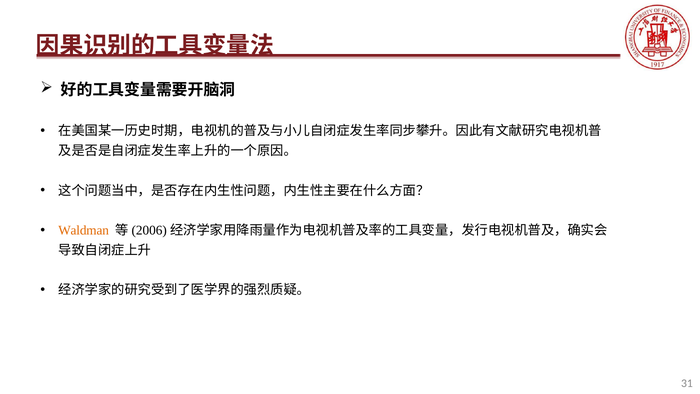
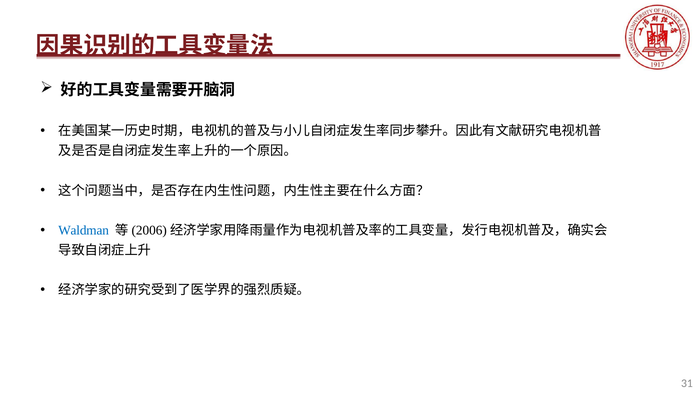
Waldman colour: orange -> blue (84, 230)
